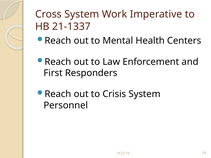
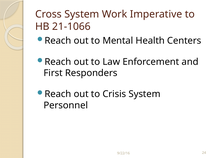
21-1337: 21-1337 -> 21-1066 (71, 27)
